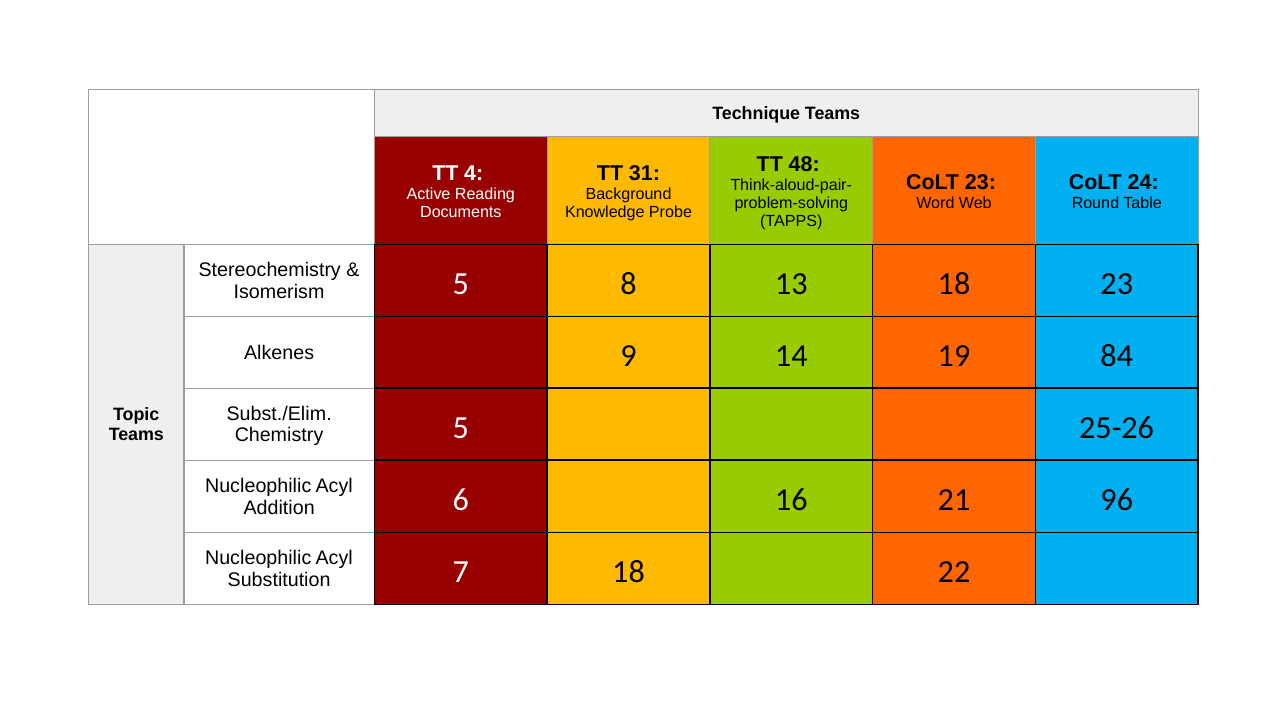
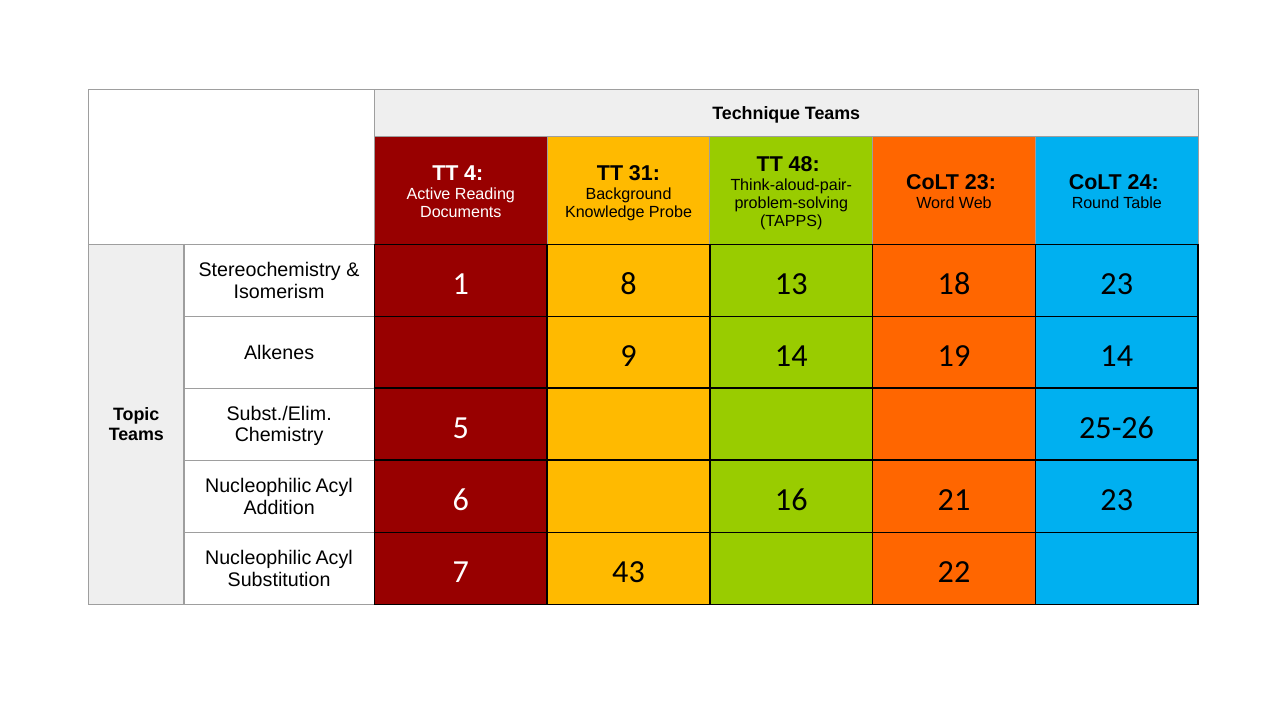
Isomerism 5: 5 -> 1 (461, 284)
19 84: 84 -> 14 (1117, 356)
21 96: 96 -> 23 (1117, 500)
7 18: 18 -> 43 (629, 572)
